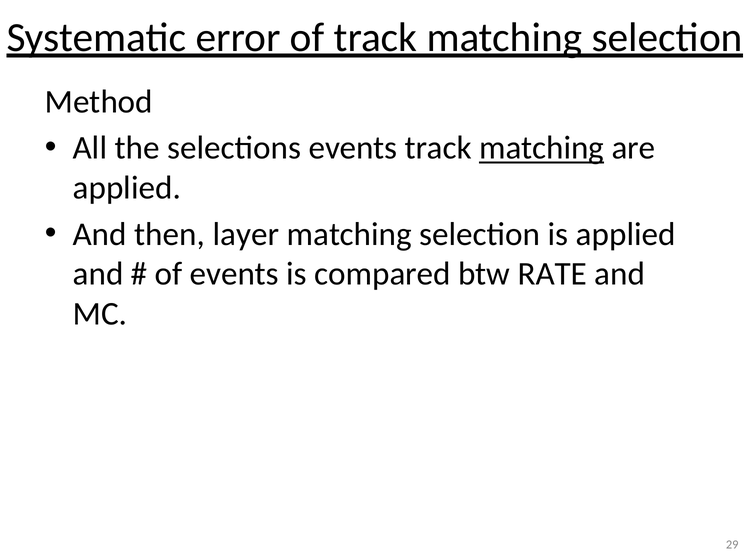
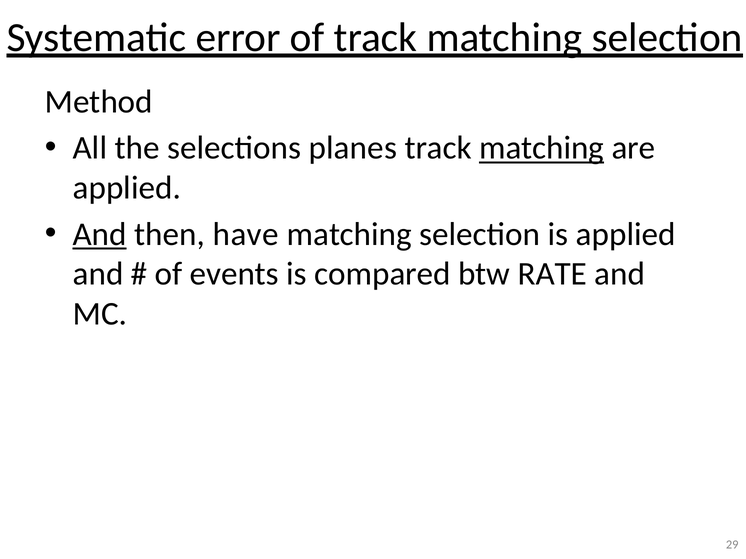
selections events: events -> planes (353, 148)
And underline: none -> present (100, 234)
layer: layer -> have (246, 234)
